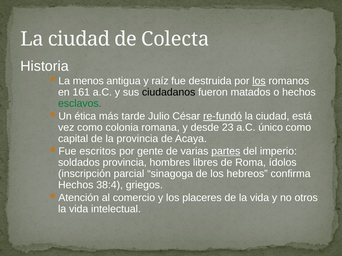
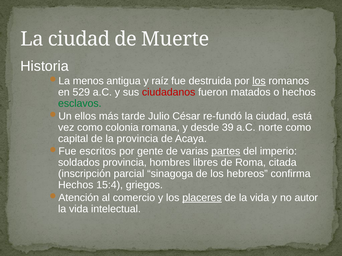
Colecta: Colecta -> Muerte (175, 39)
161: 161 -> 529 (81, 92)
ciudadanos colour: black -> red (169, 92)
ética: ética -> ellos (85, 116)
re-fundó underline: present -> none (222, 116)
23: 23 -> 39 (228, 128)
único: único -> norte (270, 128)
ídolos: ídolos -> citada (283, 163)
38:4: 38:4 -> 15:4 (110, 185)
placeres underline: none -> present (202, 198)
otros: otros -> autor (306, 198)
